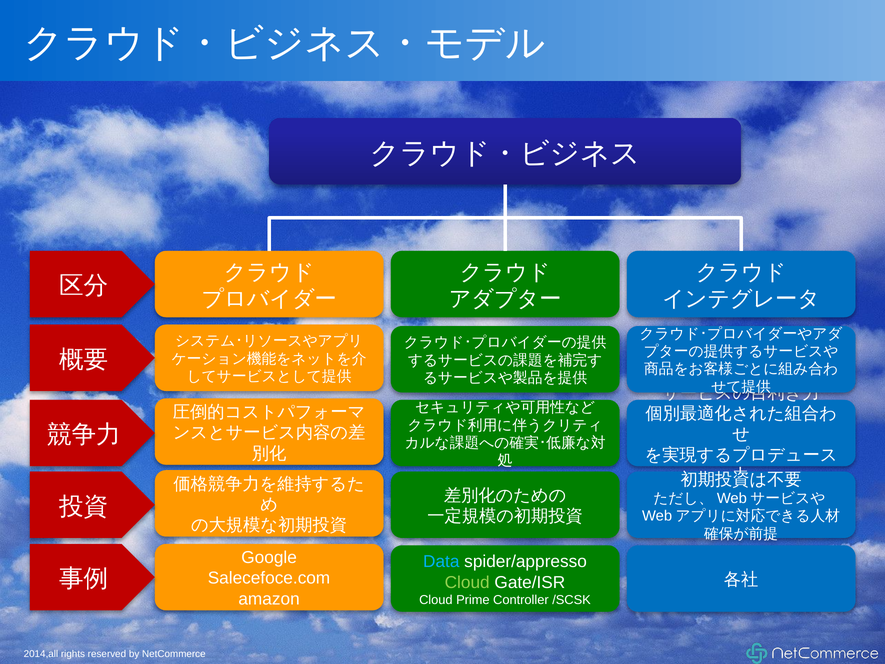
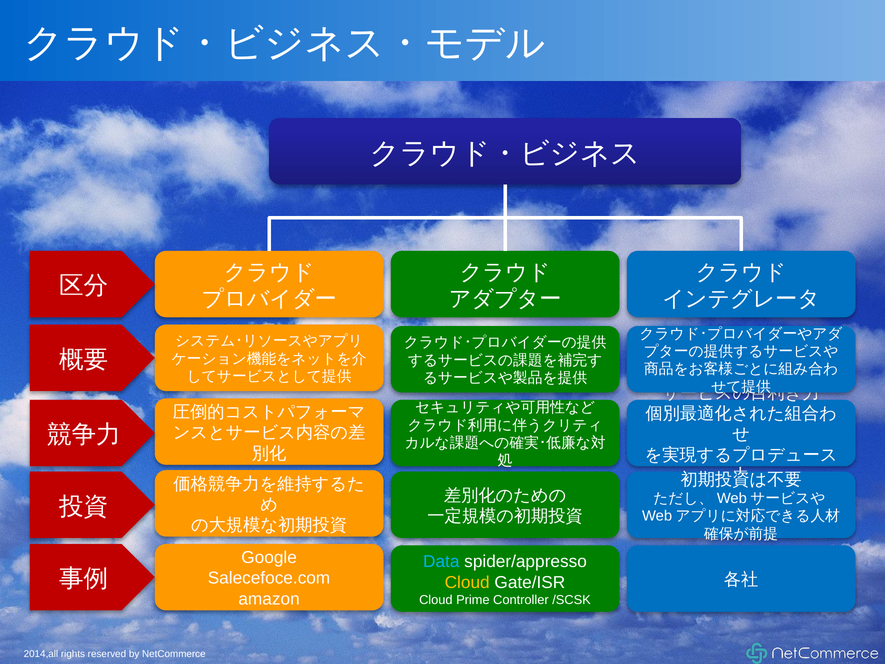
Cloud colour: light green -> yellow (467, 582)
